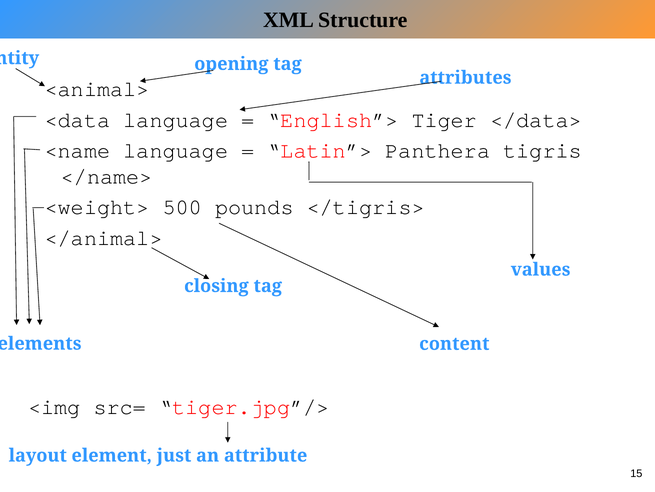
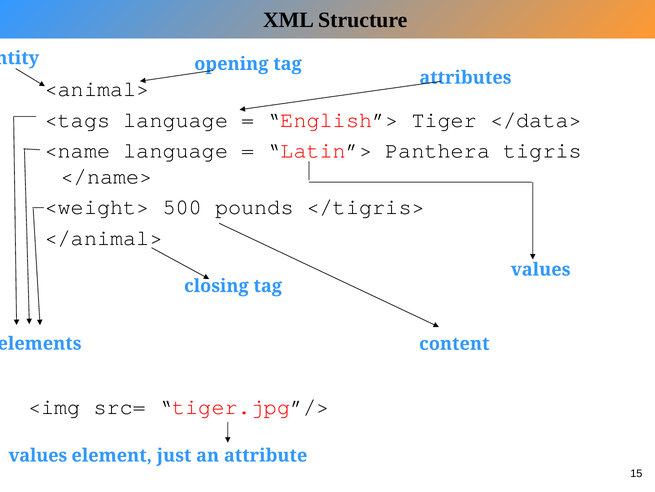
<data: <data -> <tags (77, 120)
layout: layout -> values (38, 455)
